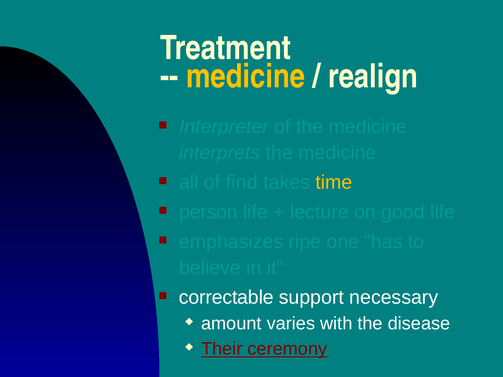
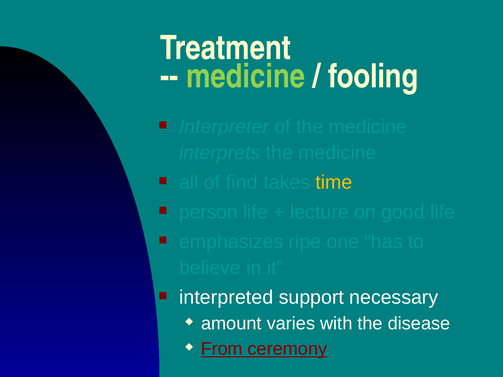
medicine colour: yellow -> light green (246, 76)
realign: realign -> fooling (373, 76)
correctable: correctable -> interpreted (226, 298)
Their: Their -> From (222, 349)
